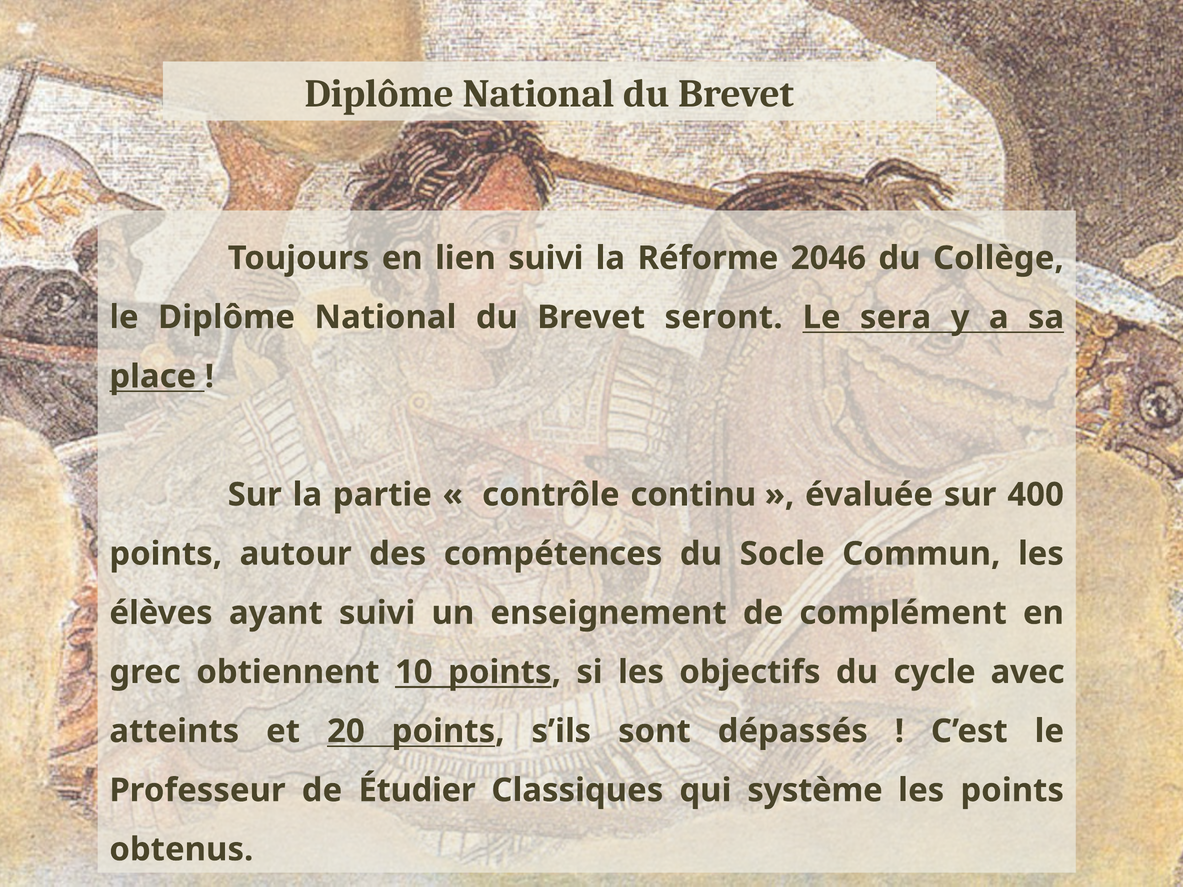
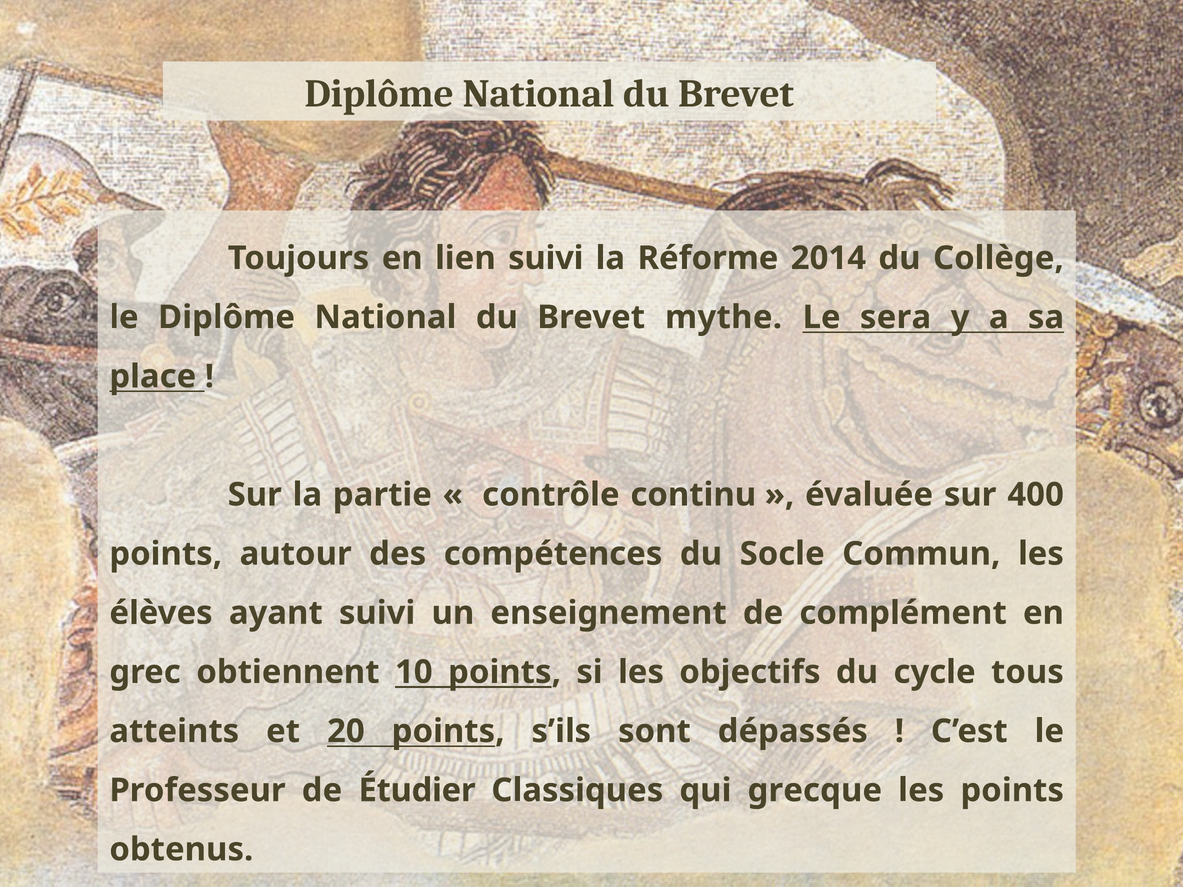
2046: 2046 -> 2014 (828, 258)
seront: seront -> mythe (724, 317)
avec: avec -> tous (1027, 672)
système: système -> grecque (815, 791)
